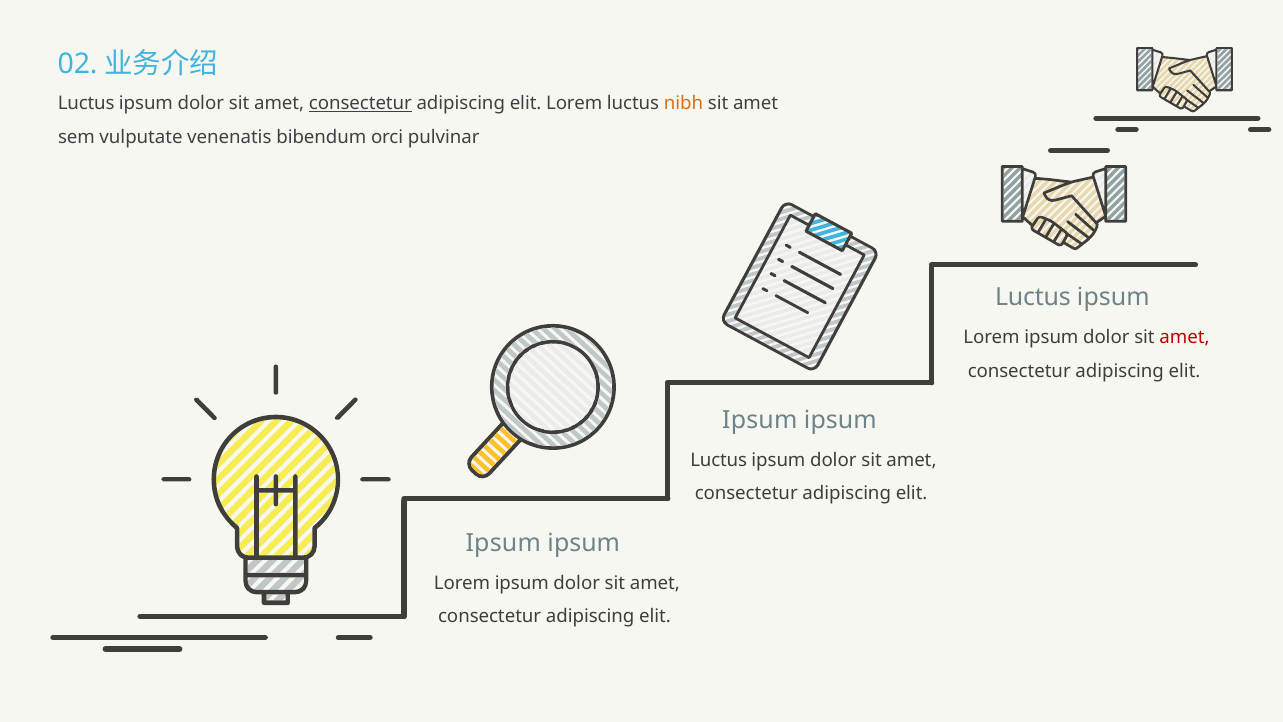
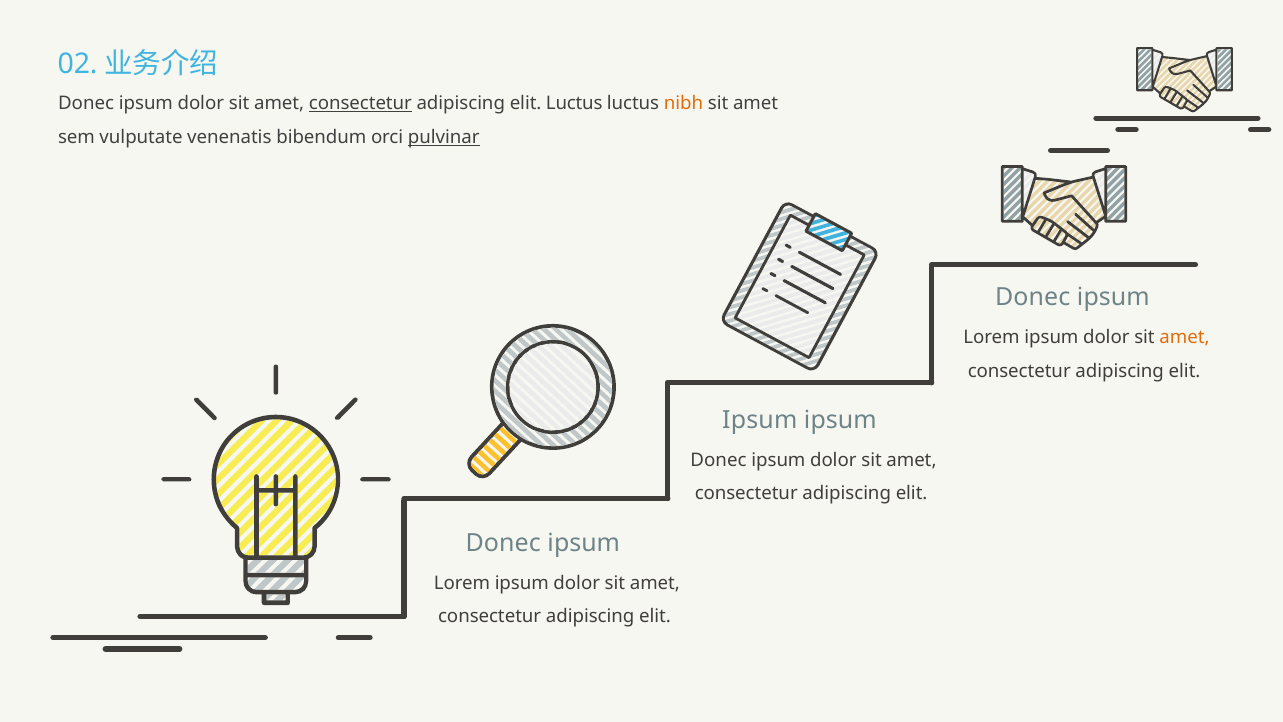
Luctus: Luctus -> Donec (86, 103)
elit Lorem: Lorem -> Luctus (574, 103)
pulvinar underline: none -> present (444, 137)
Luctus: Luctus -> Donec (1033, 297)
amet colour: red -> orange (1184, 337)
Luctus: Luctus -> Donec (719, 460)
Ipsum: Ipsum -> Donec (503, 543)
